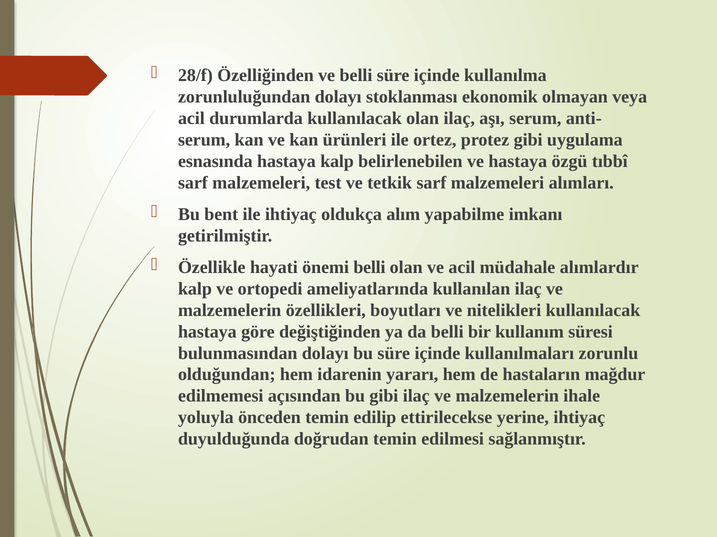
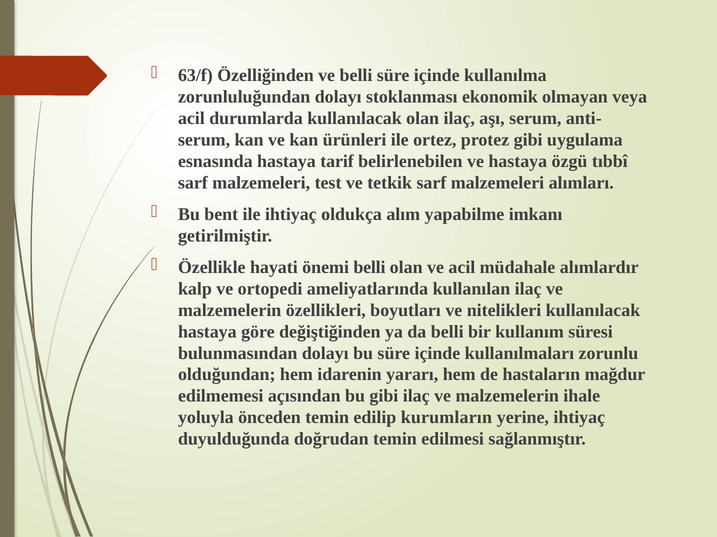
28/f: 28/f -> 63/f (195, 76)
hastaya kalp: kalp -> tarif (337, 162)
ettirilecekse: ettirilecekse -> kurumların (446, 418)
